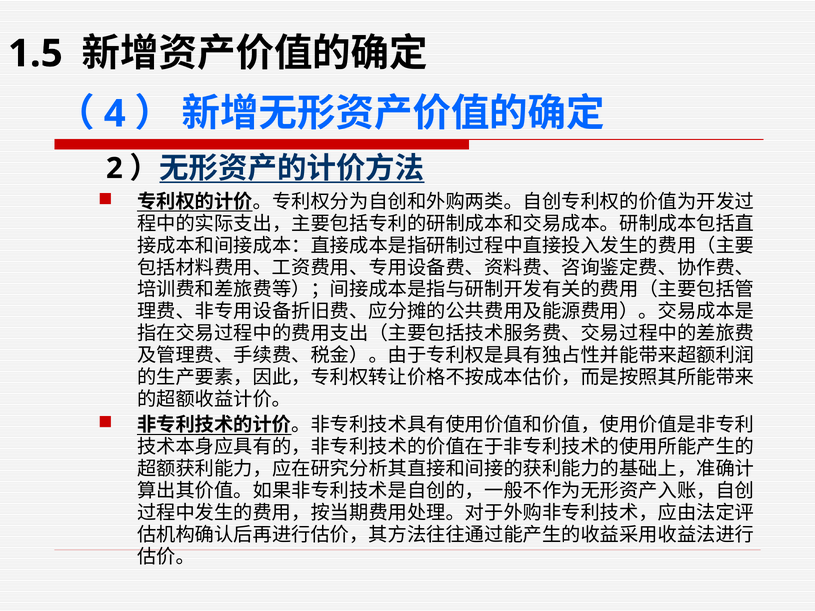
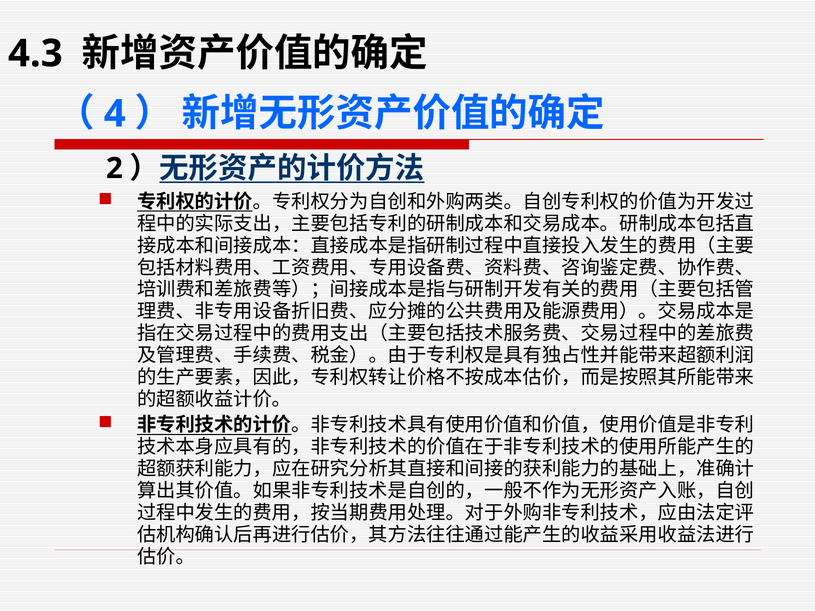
1.5: 1.5 -> 4.3 (35, 54)
